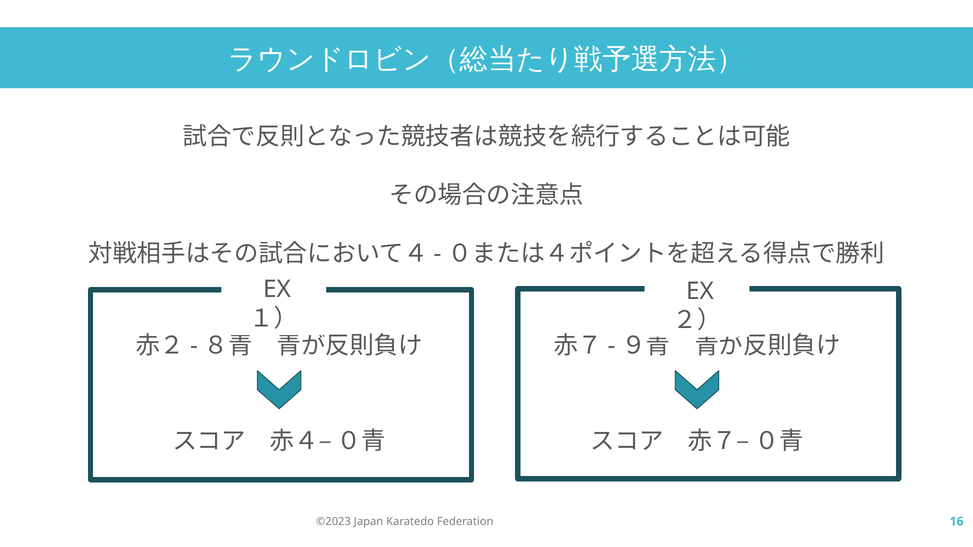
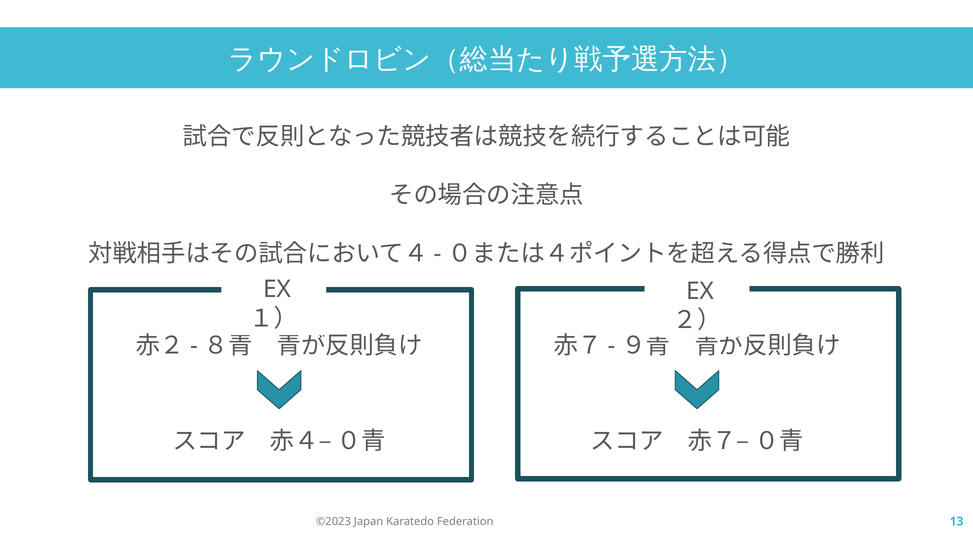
16: 16 -> 13 (957, 522)
